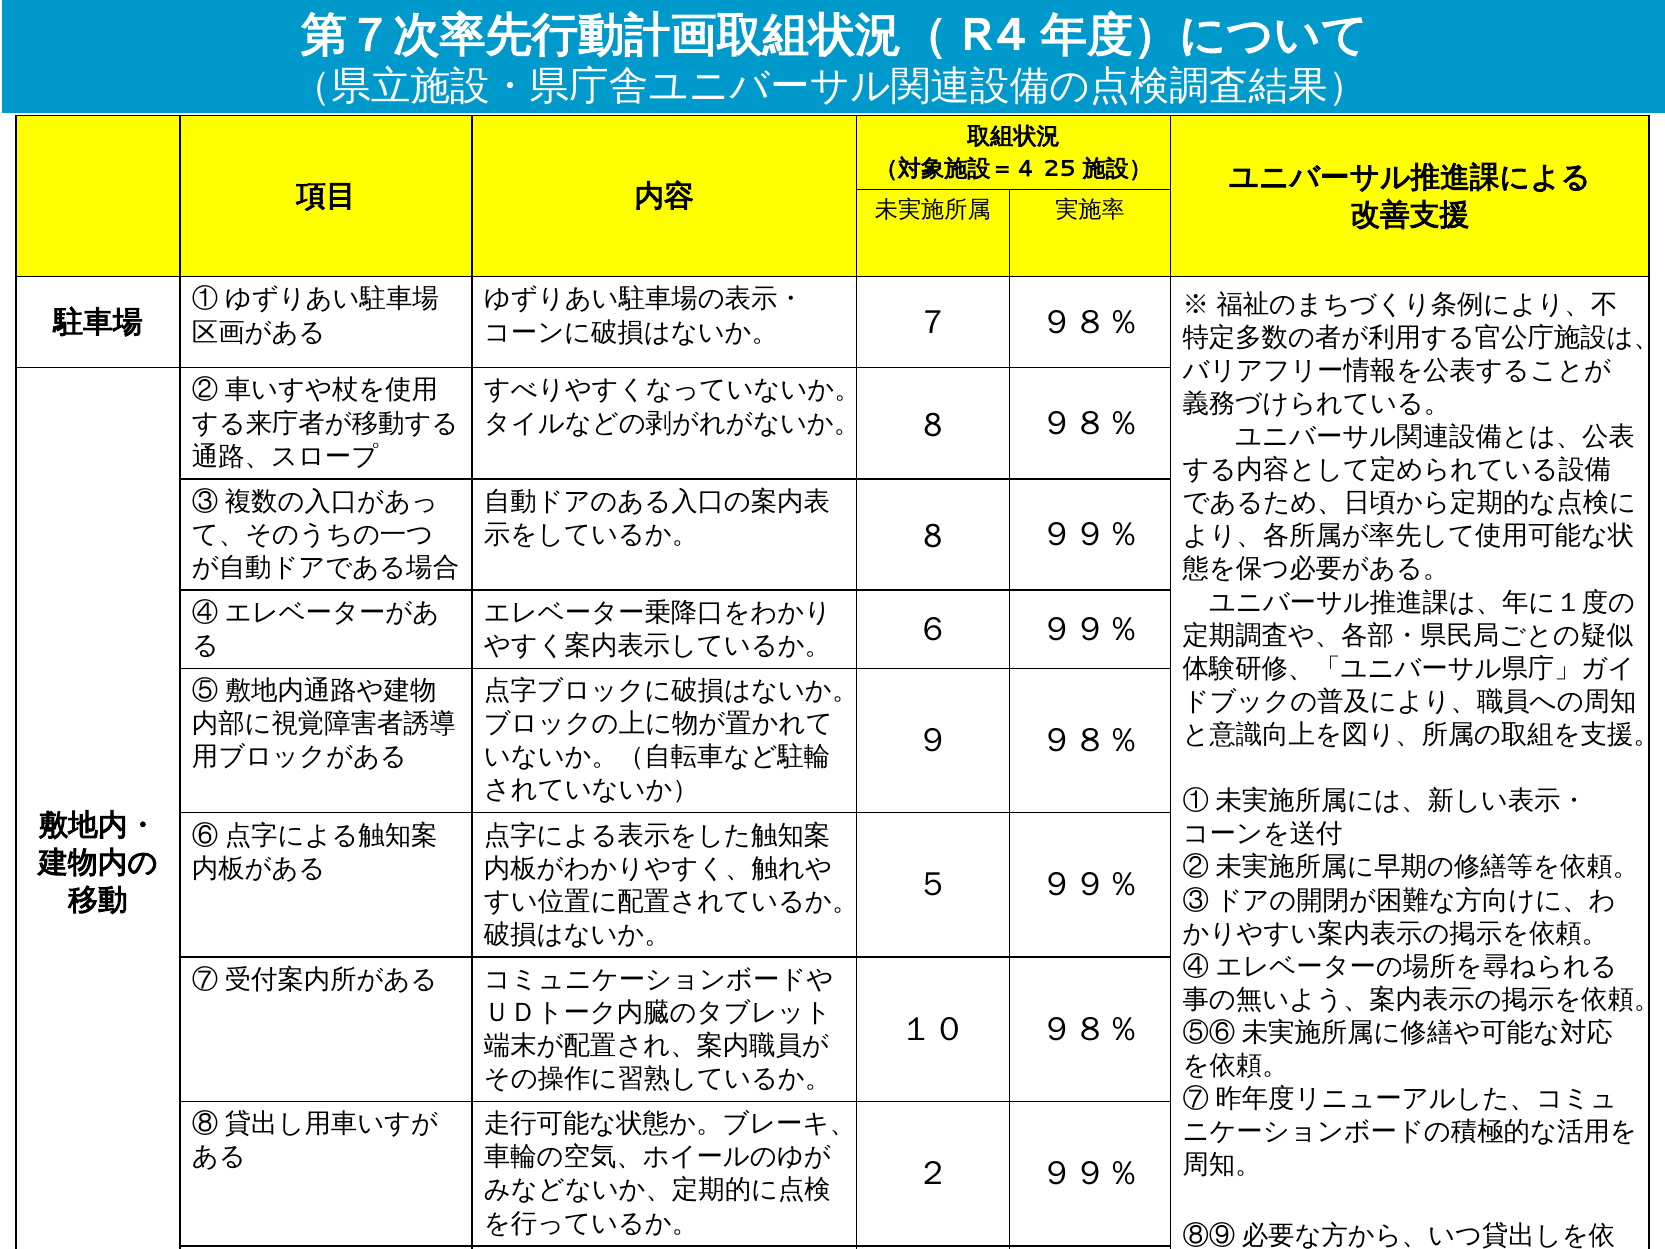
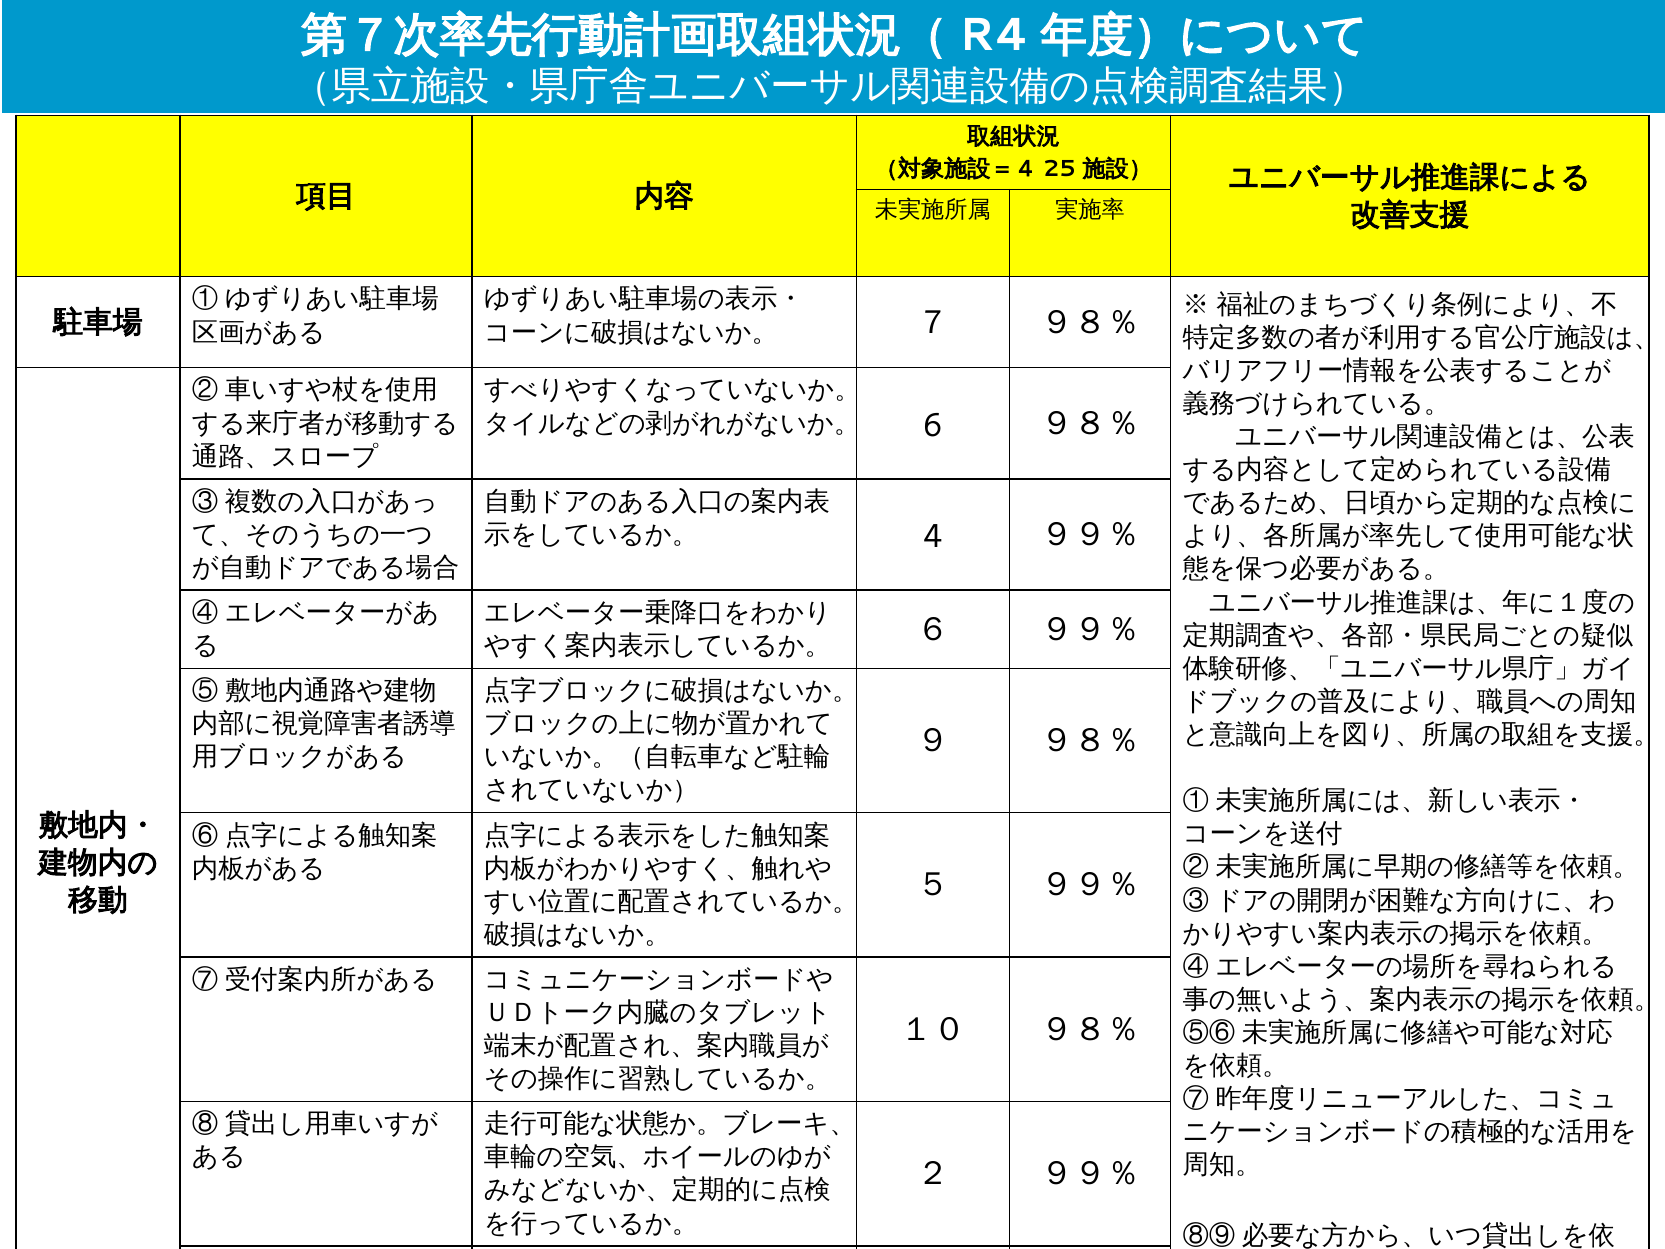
8: 8 -> 6 (933, 425)
8: 8 -> 4 (933, 536)
